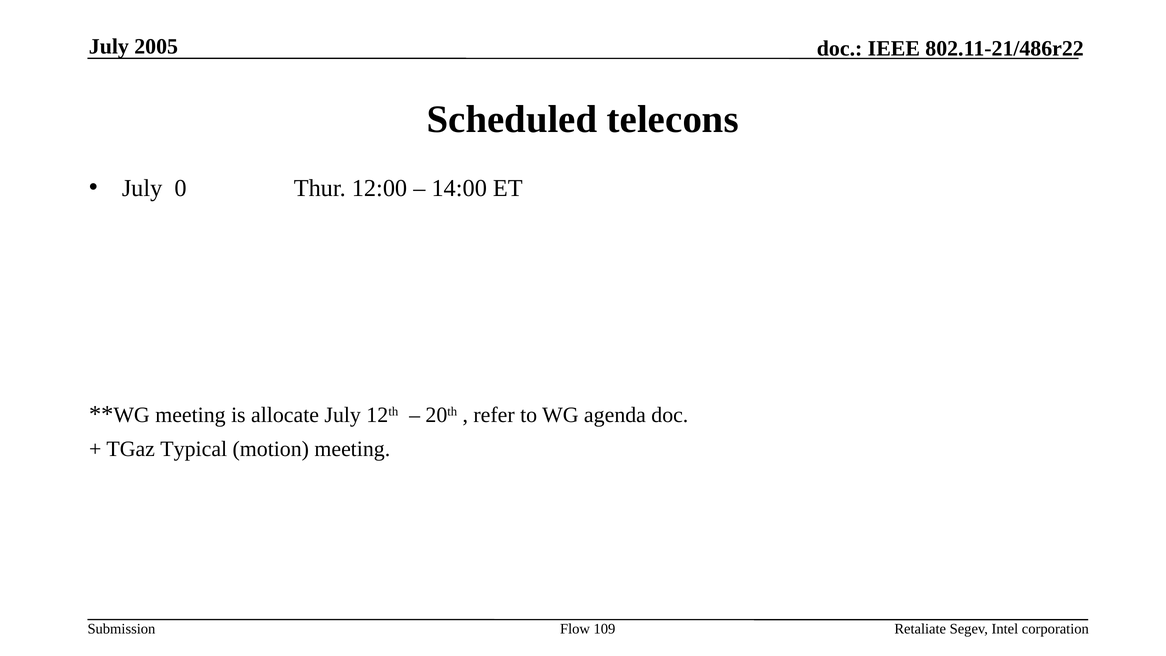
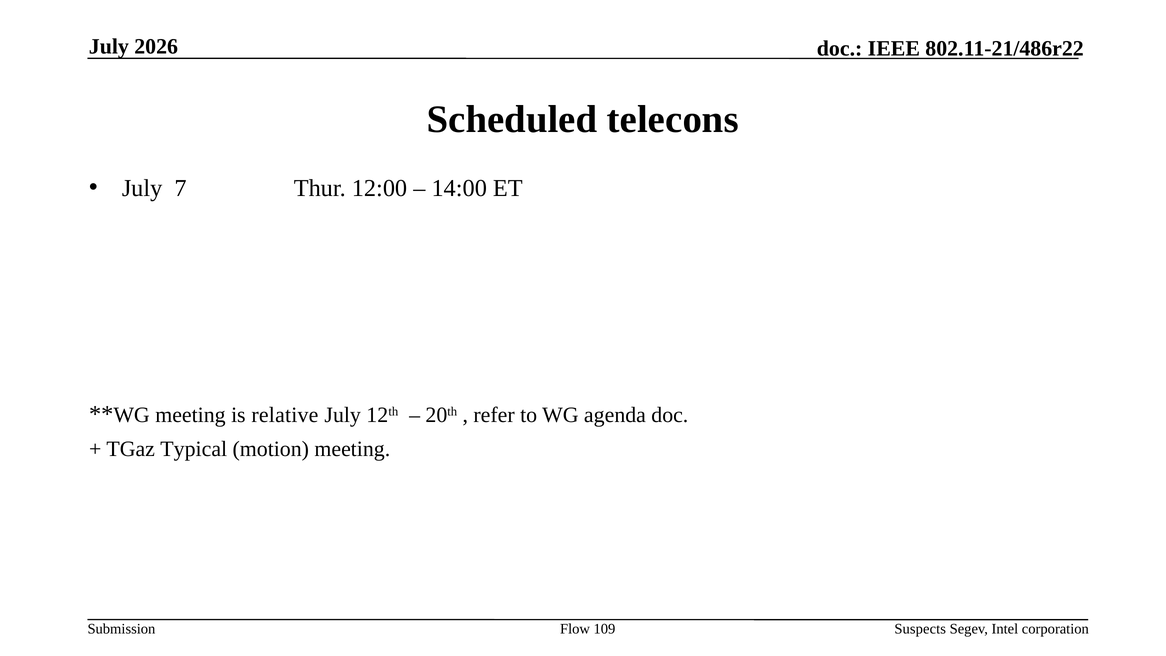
2005: 2005 -> 2026 (156, 46)
0: 0 -> 7 (181, 188)
allocate: allocate -> relative (285, 415)
Retaliate: Retaliate -> Suspects (920, 629)
